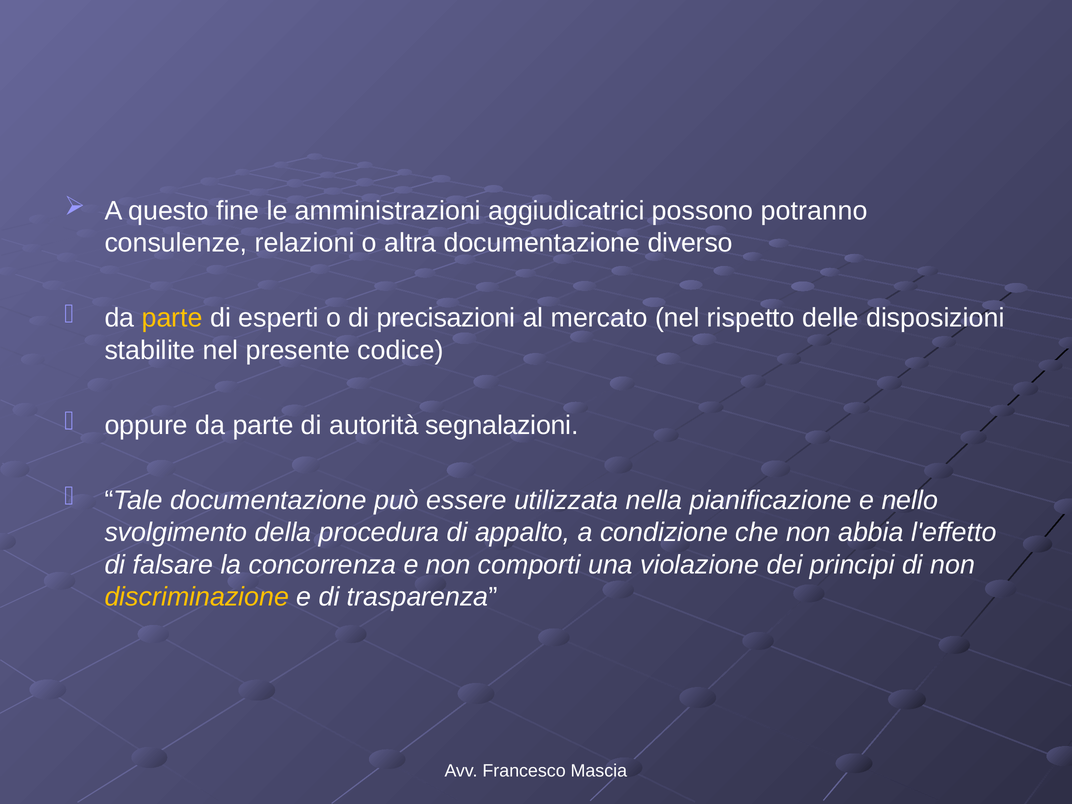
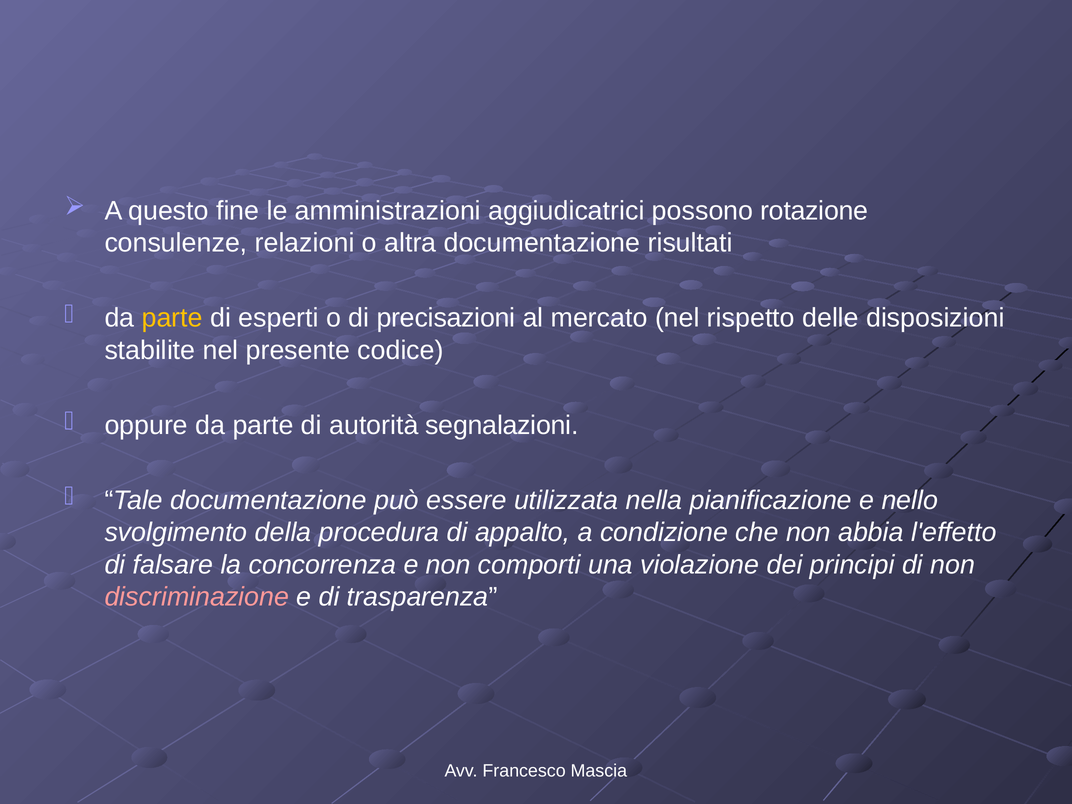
potranno: potranno -> rotazione (814, 211)
diverso: diverso -> risultati (690, 243)
discriminazione colour: yellow -> pink (197, 597)
